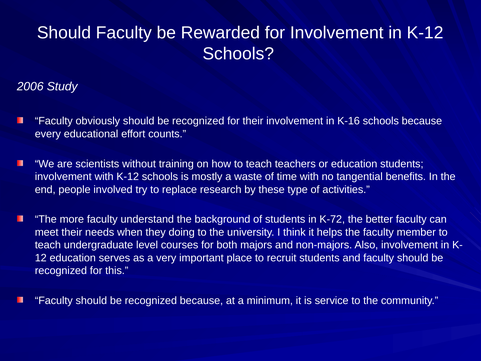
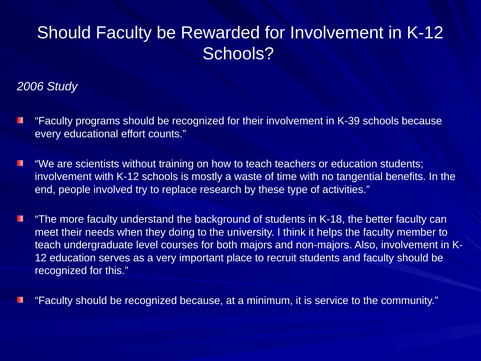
obviously: obviously -> programs (98, 121)
K-16: K-16 -> K-39 (349, 121)
K-72: K-72 -> K-18 (332, 219)
